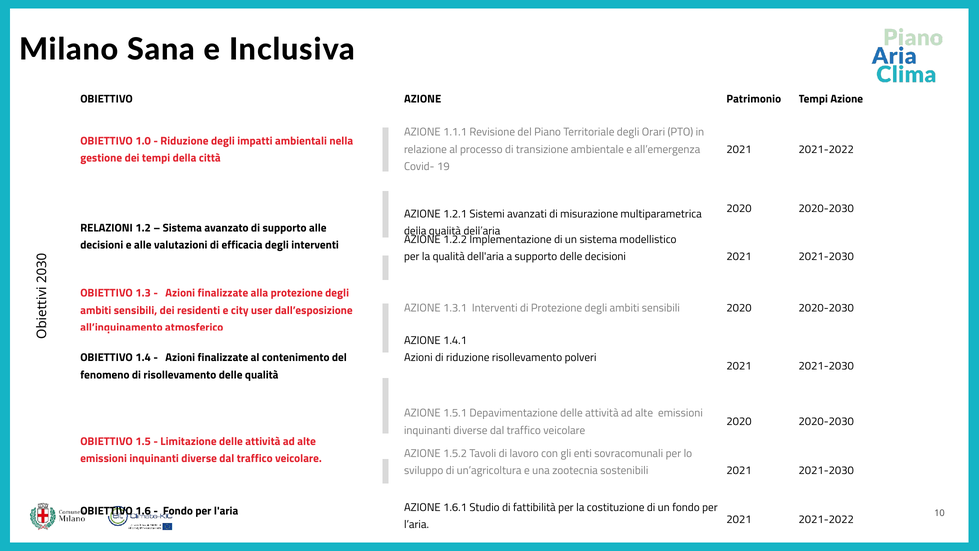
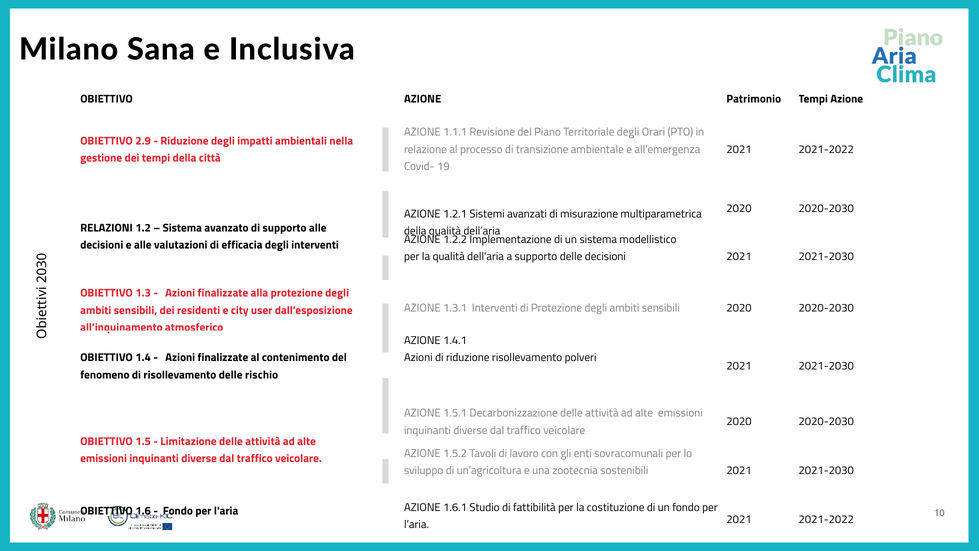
1.0: 1.0 -> 2.9 (143, 141)
delle qualità: qualità -> rischio (262, 375)
Depavimentazione: Depavimentazione -> Decarbonizzazione (514, 413)
